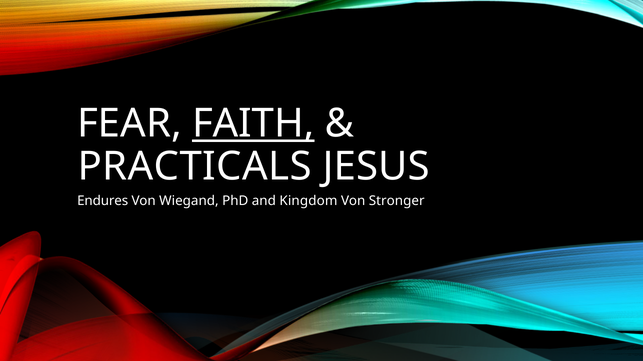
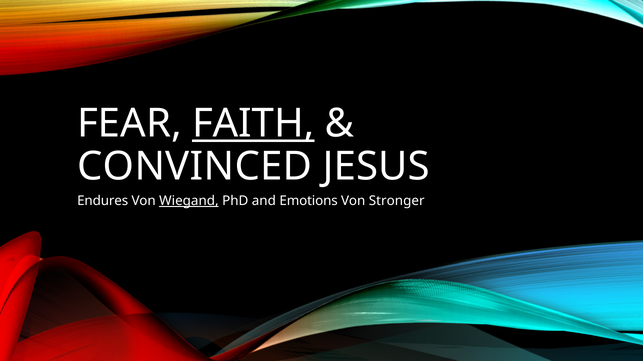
PRACTICALS: PRACTICALS -> CONVINCED (195, 167)
Wiegand underline: none -> present (189, 201)
Kingdom: Kingdom -> Emotions (309, 201)
